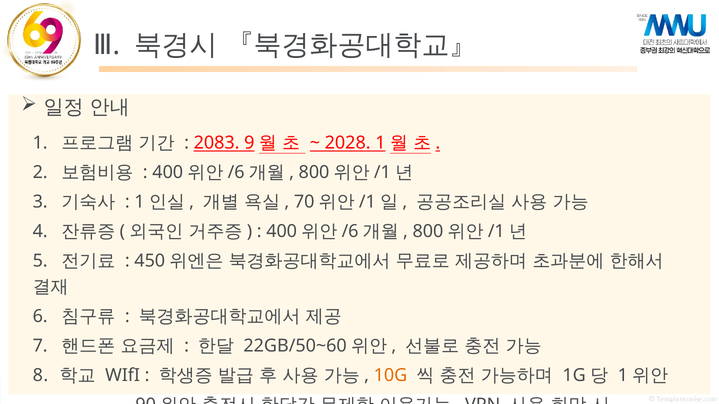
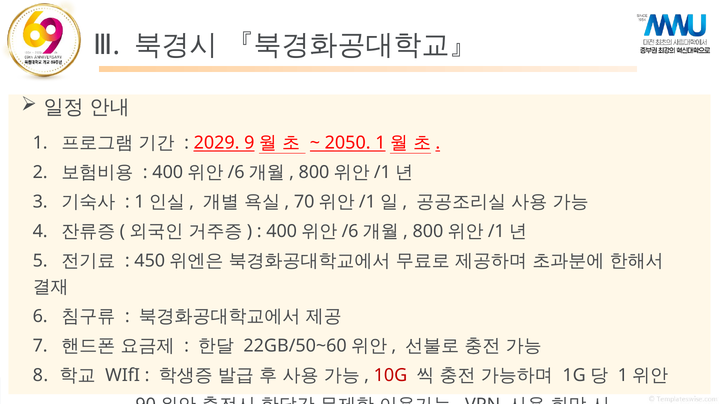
2083: 2083 -> 2029 (217, 143)
2028: 2028 -> 2050 (348, 143)
10G colour: orange -> red (390, 376)
